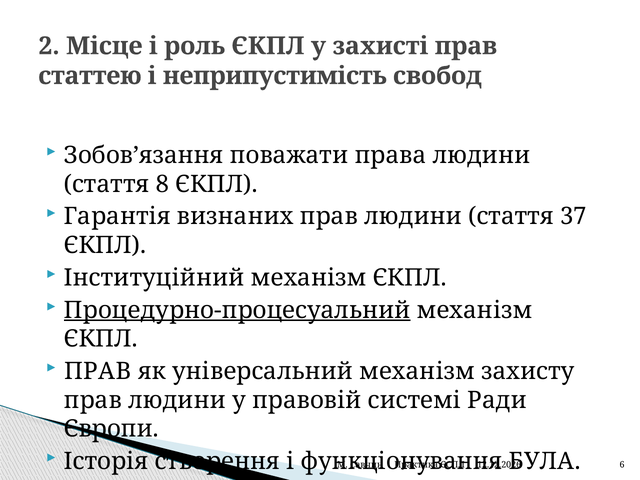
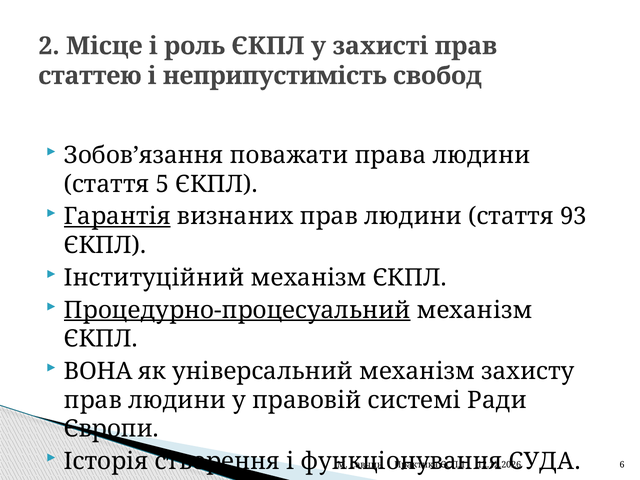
8: 8 -> 5 (162, 184)
Гарантія underline: none -> present (117, 217)
37: 37 -> 93 (573, 217)
ПРАВ: ПРАВ -> ВОНА (98, 371)
БУЛА: БУЛА -> СУДА (545, 461)
